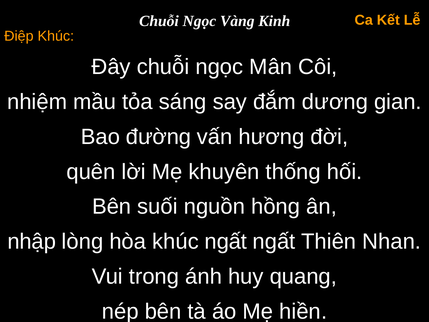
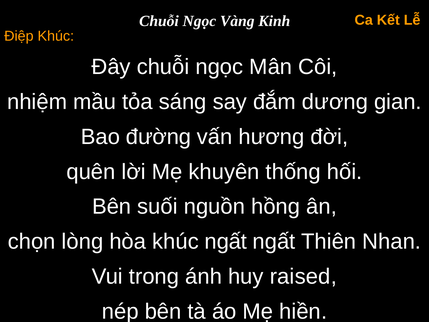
nhập: nhập -> chọn (32, 241)
quang: quang -> raised (303, 276)
